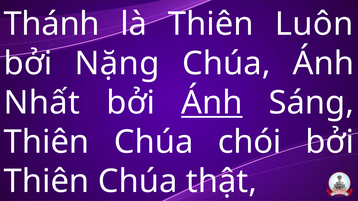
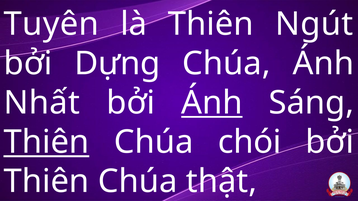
Thánh: Thánh -> Tuyên (51, 24)
Luôn: Luôn -> Ngút (314, 24)
Nặng: Nặng -> Dựng (117, 64)
Thiên underline: none -> present (46, 142)
